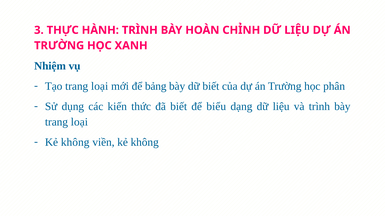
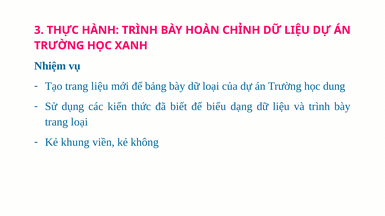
Tạo trang loại: loại -> liệu (100, 86)
dữ biết: biết -> loại (211, 86)
phân: phân -> dung (334, 86)
không: không -> khung (75, 142)
